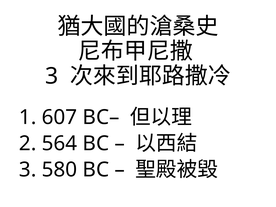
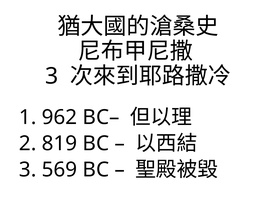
607: 607 -> 962 (59, 117)
564: 564 -> 819 (59, 144)
580: 580 -> 569 (59, 170)
